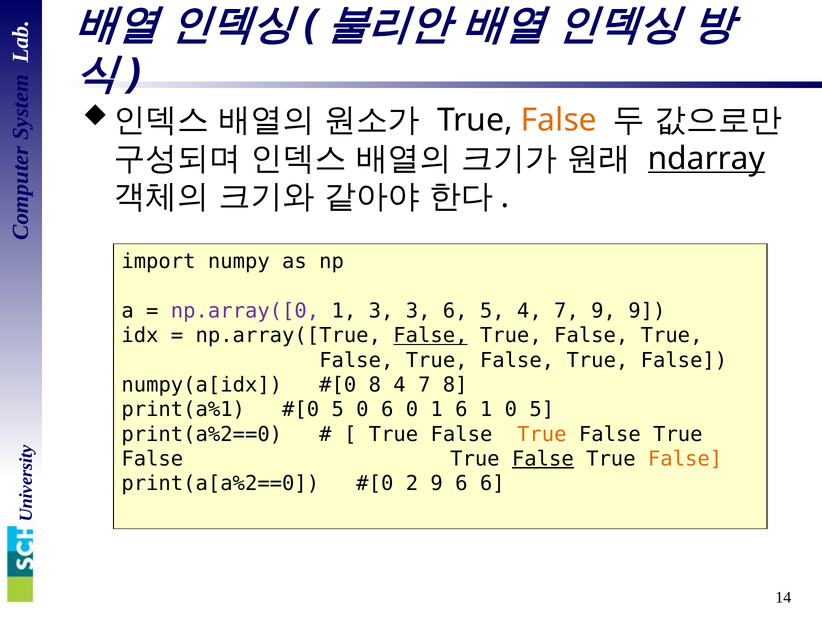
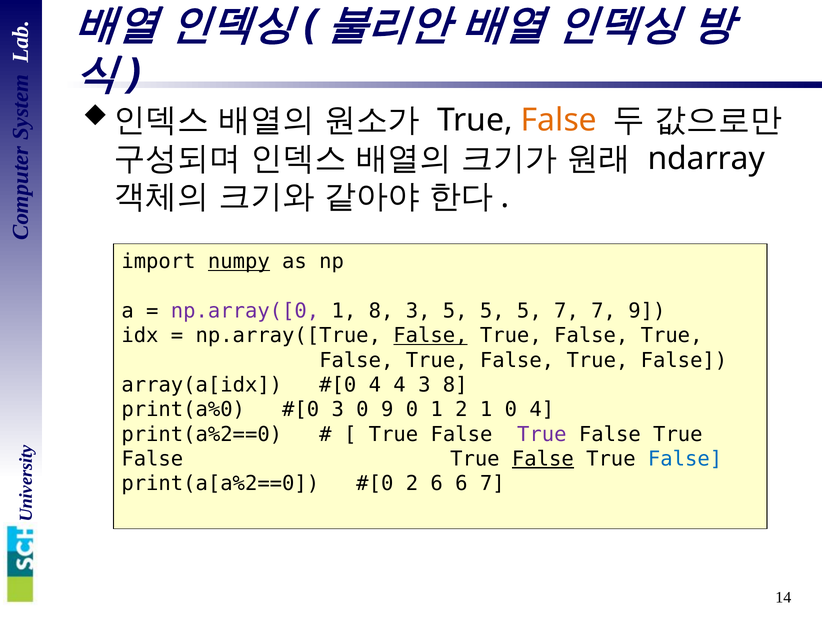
ndarray underline: present -> none (706, 158)
numpy underline: none -> present (239, 261)
1 3: 3 -> 8 (381, 311)
3 6: 6 -> 5 (455, 311)
4: 4 -> 5 (529, 311)
7 9: 9 -> 7 (604, 311)
numpy(a[idx: numpy(a[idx -> array(a[idx (202, 385)
8: 8 -> 4 (375, 385)
7: 7 -> 3 (424, 385)
print(a%1: print(a%1 -> print(a%0 (183, 409)
5: 5 -> 3 (338, 409)
0 6: 6 -> 9 (387, 409)
1 6: 6 -> 2 (461, 409)
0 5: 5 -> 4 (542, 409)
True colour: orange -> purple (542, 434)
False colour: orange -> blue (685, 459)
2 9: 9 -> 6 (437, 483)
6 6: 6 -> 7 (492, 483)
